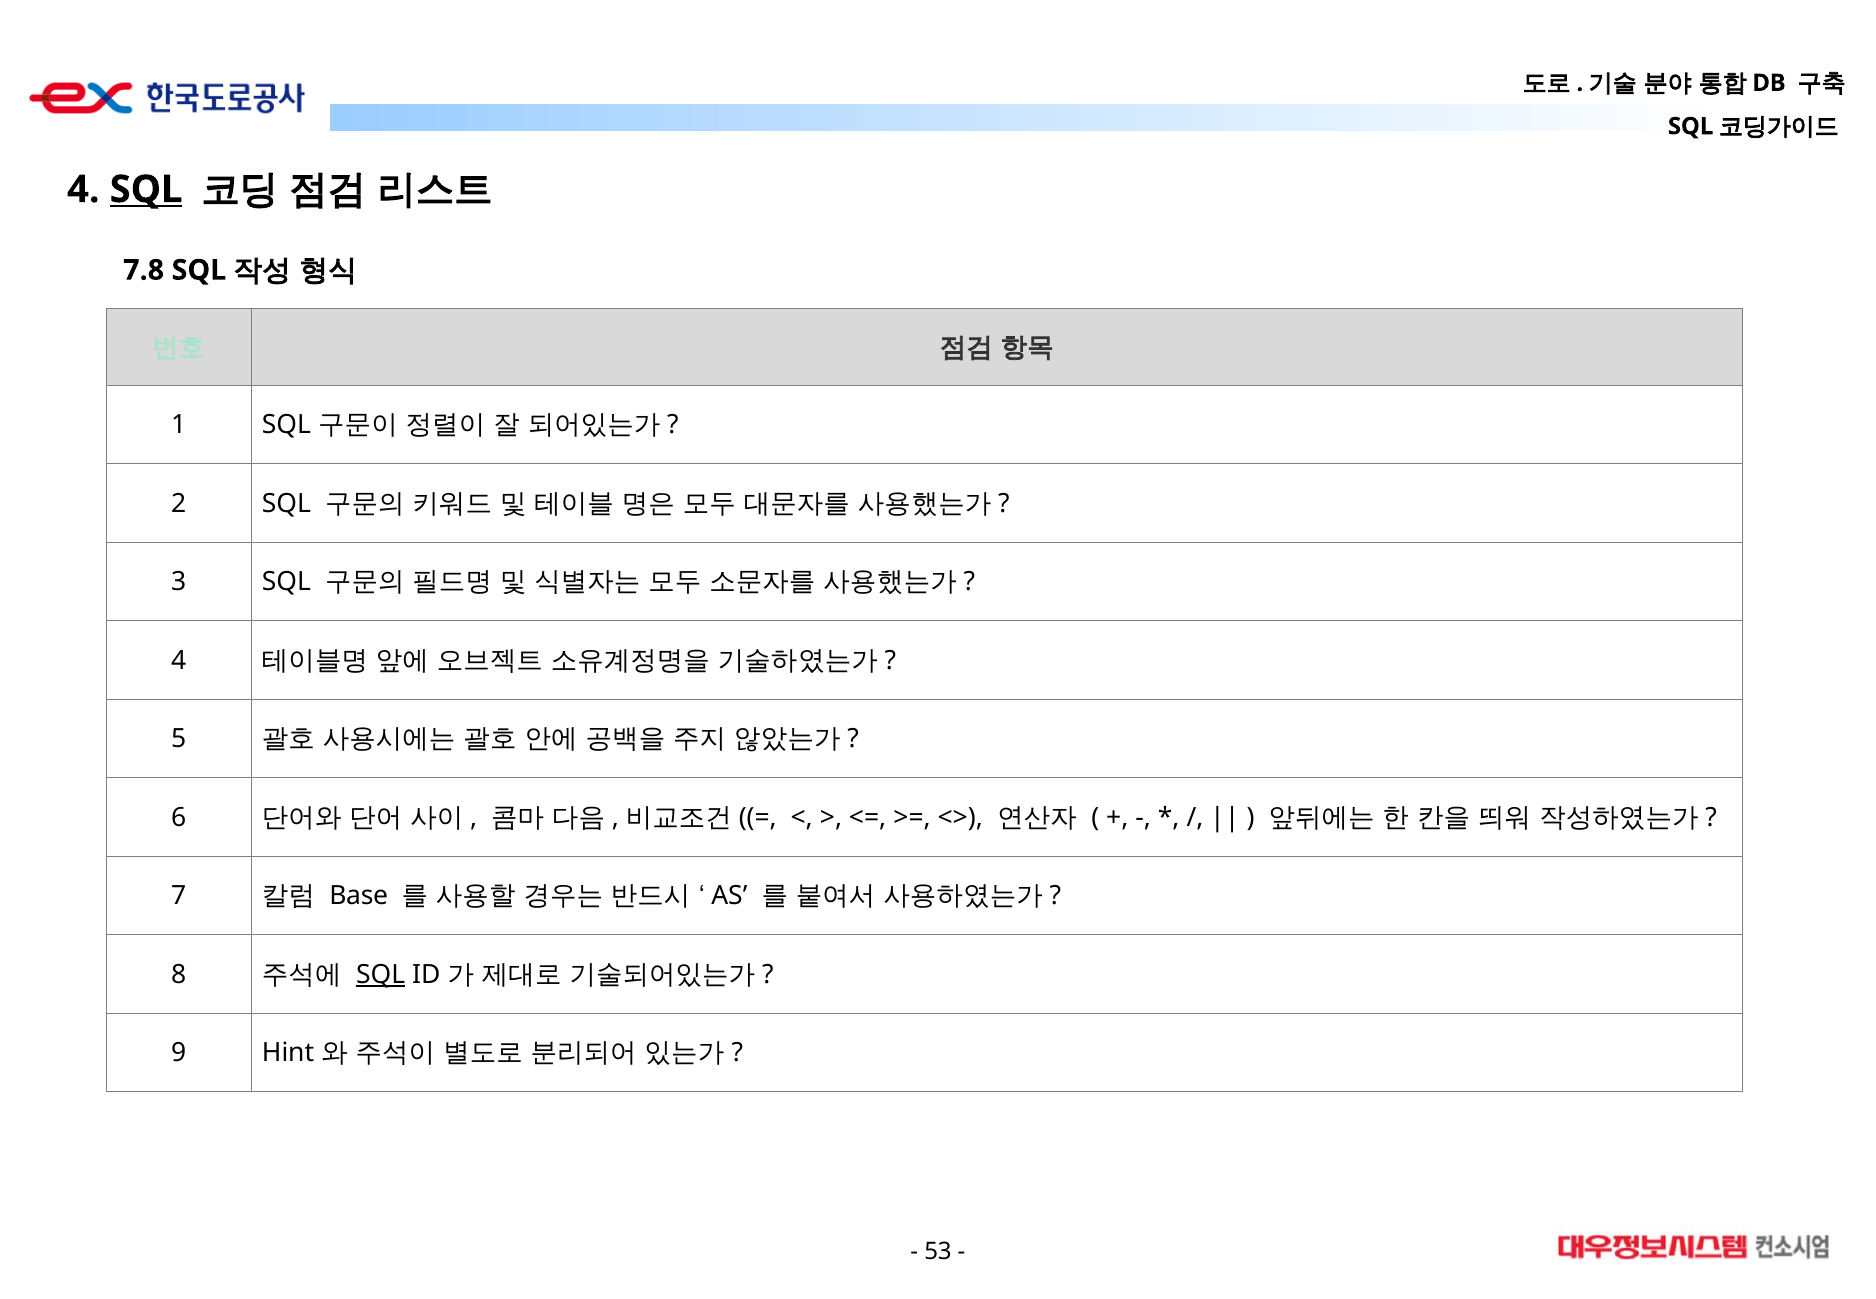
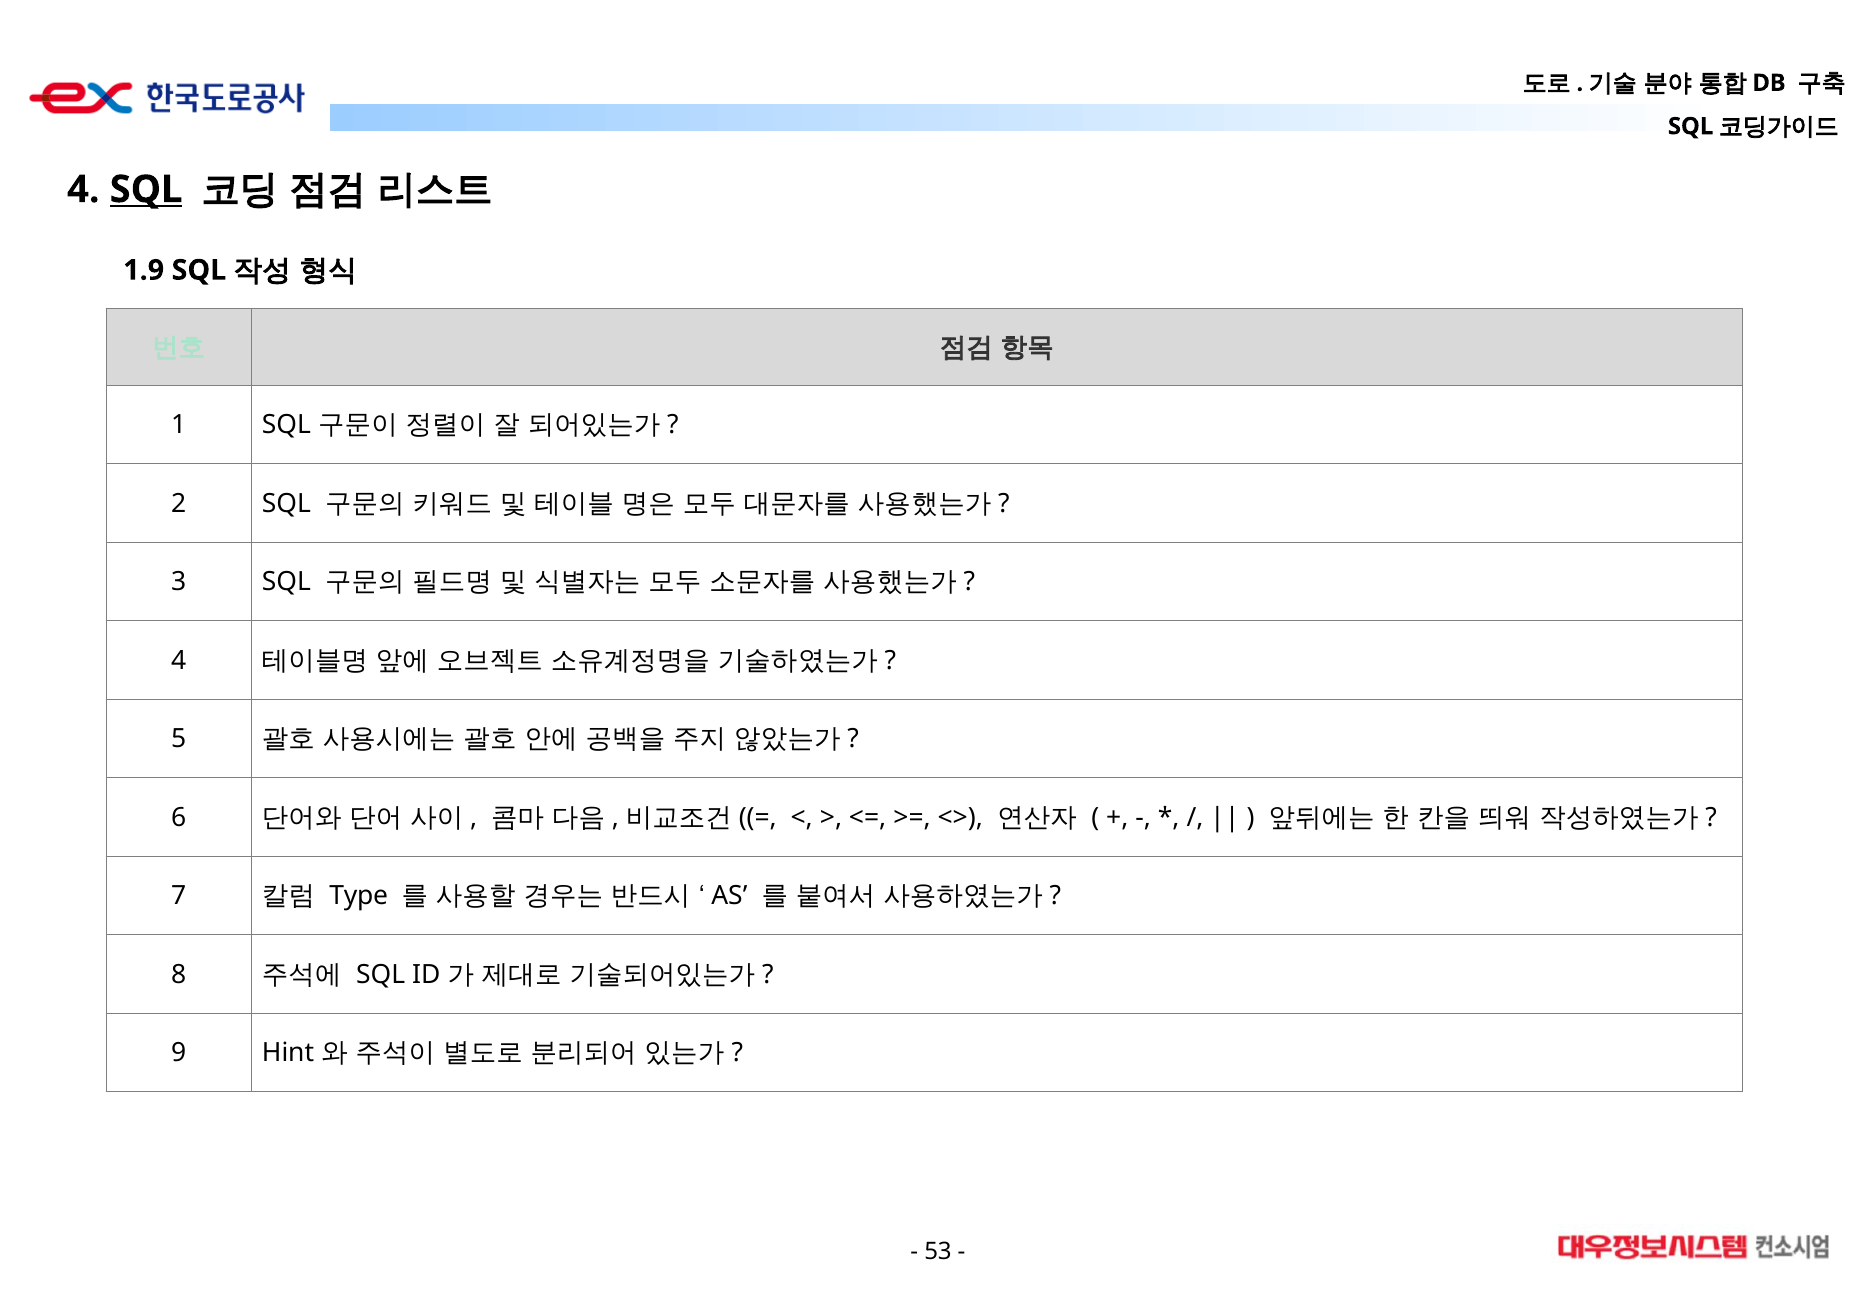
7.8: 7.8 -> 1.9 (144, 270)
Base: Base -> Type (359, 896)
SQL underline: present -> none (381, 974)
